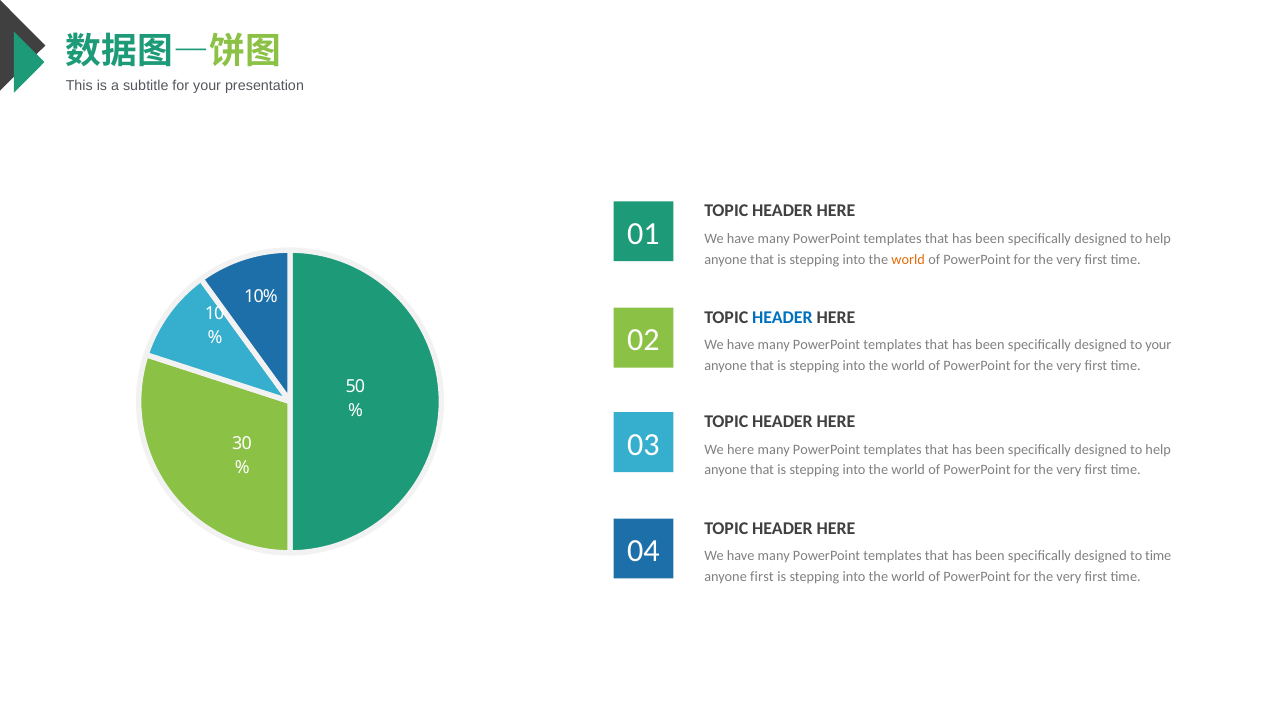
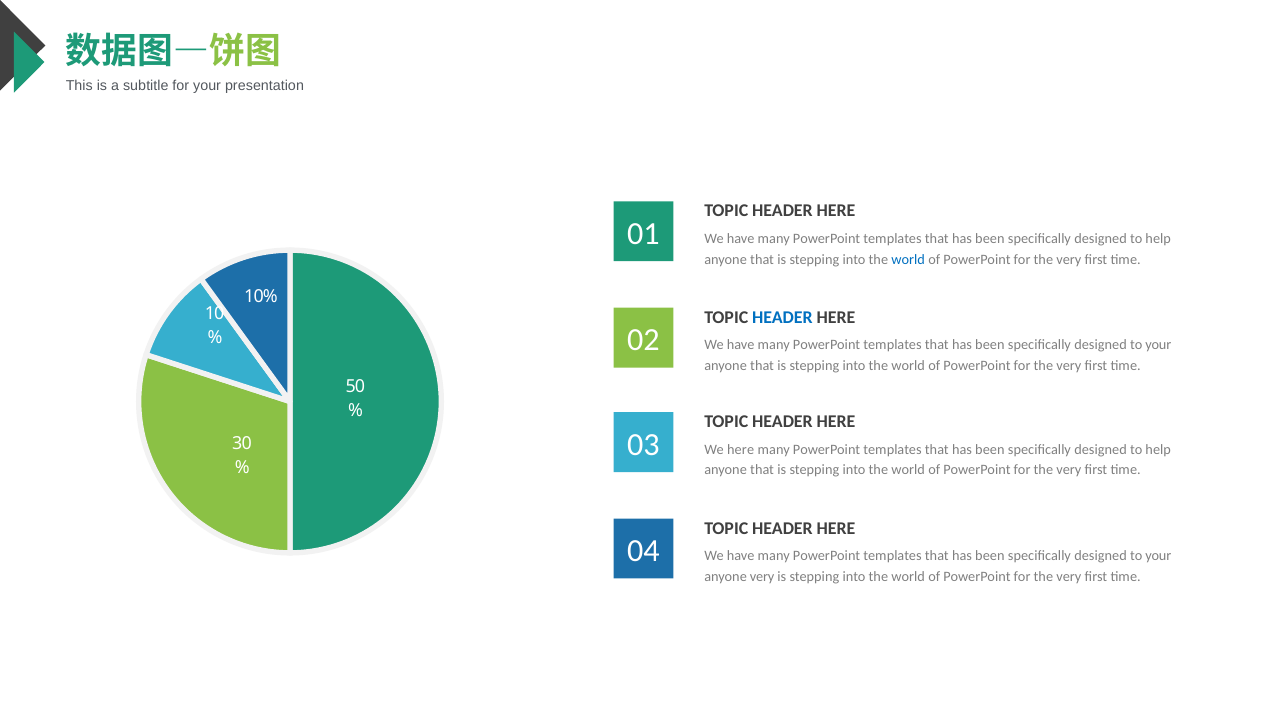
world colour: orange -> blue (908, 259)
time: time -> your (1158, 556)
anyone first: first -> very (762, 576)
